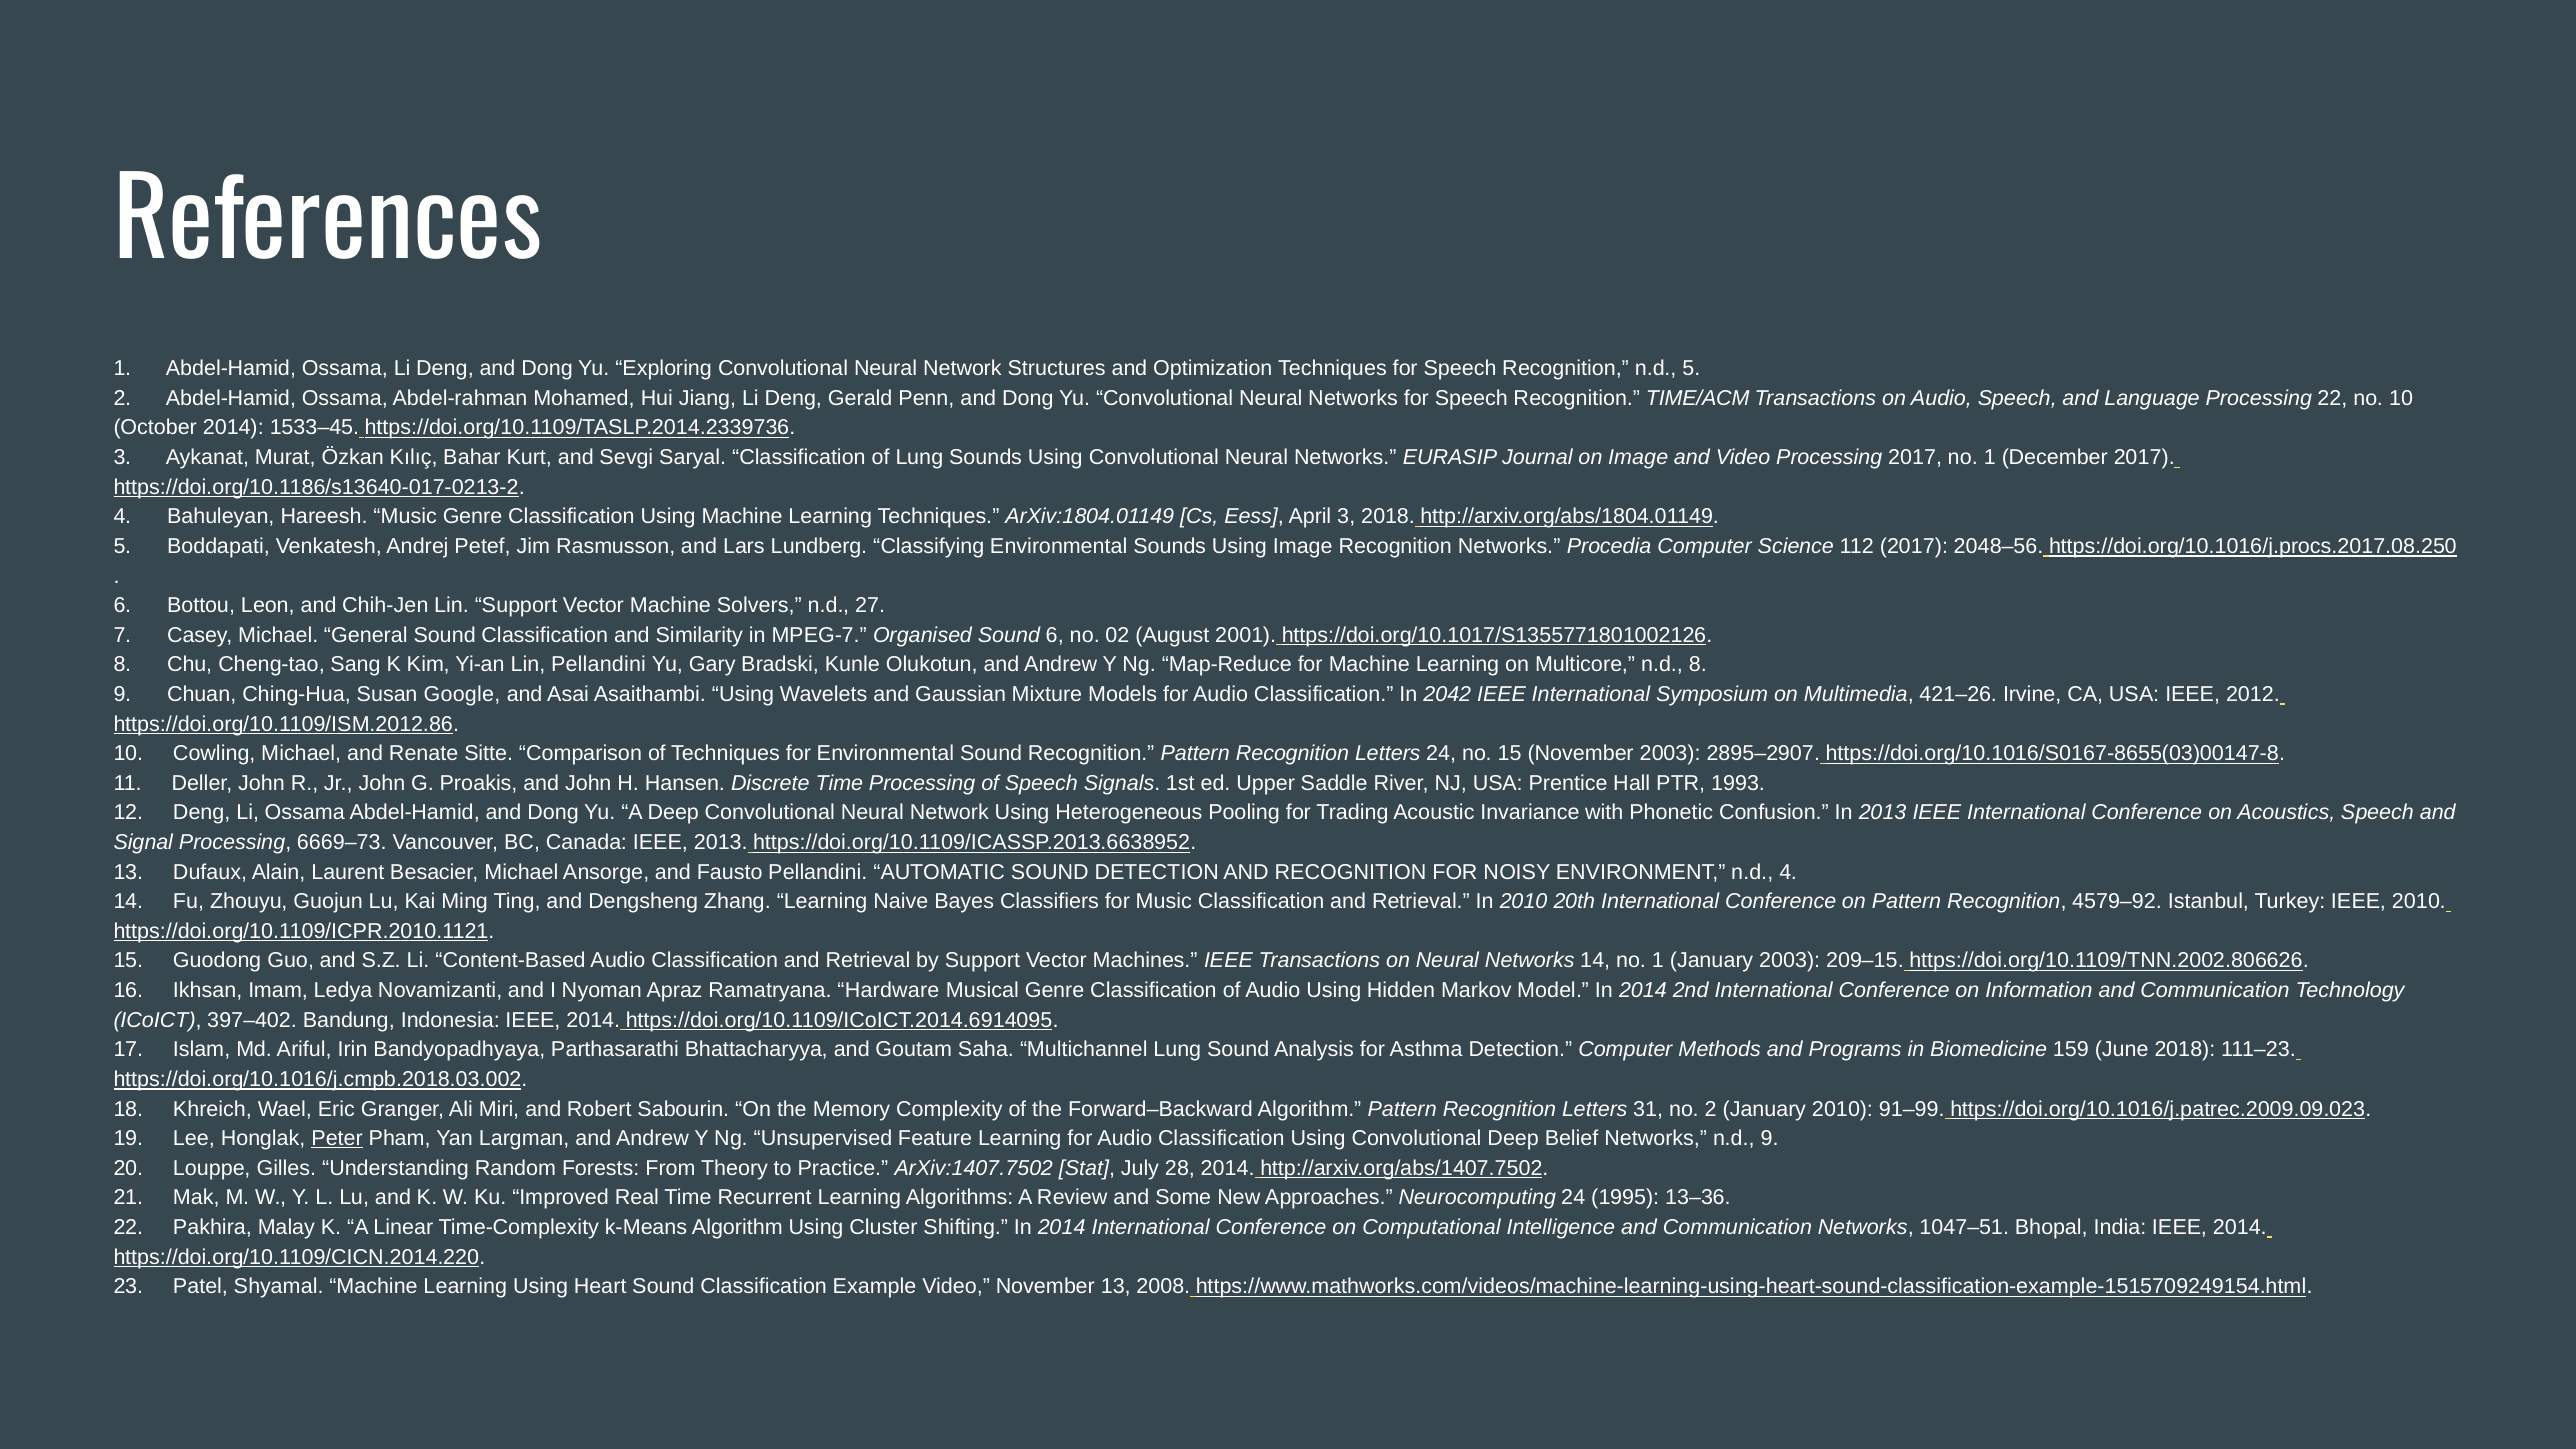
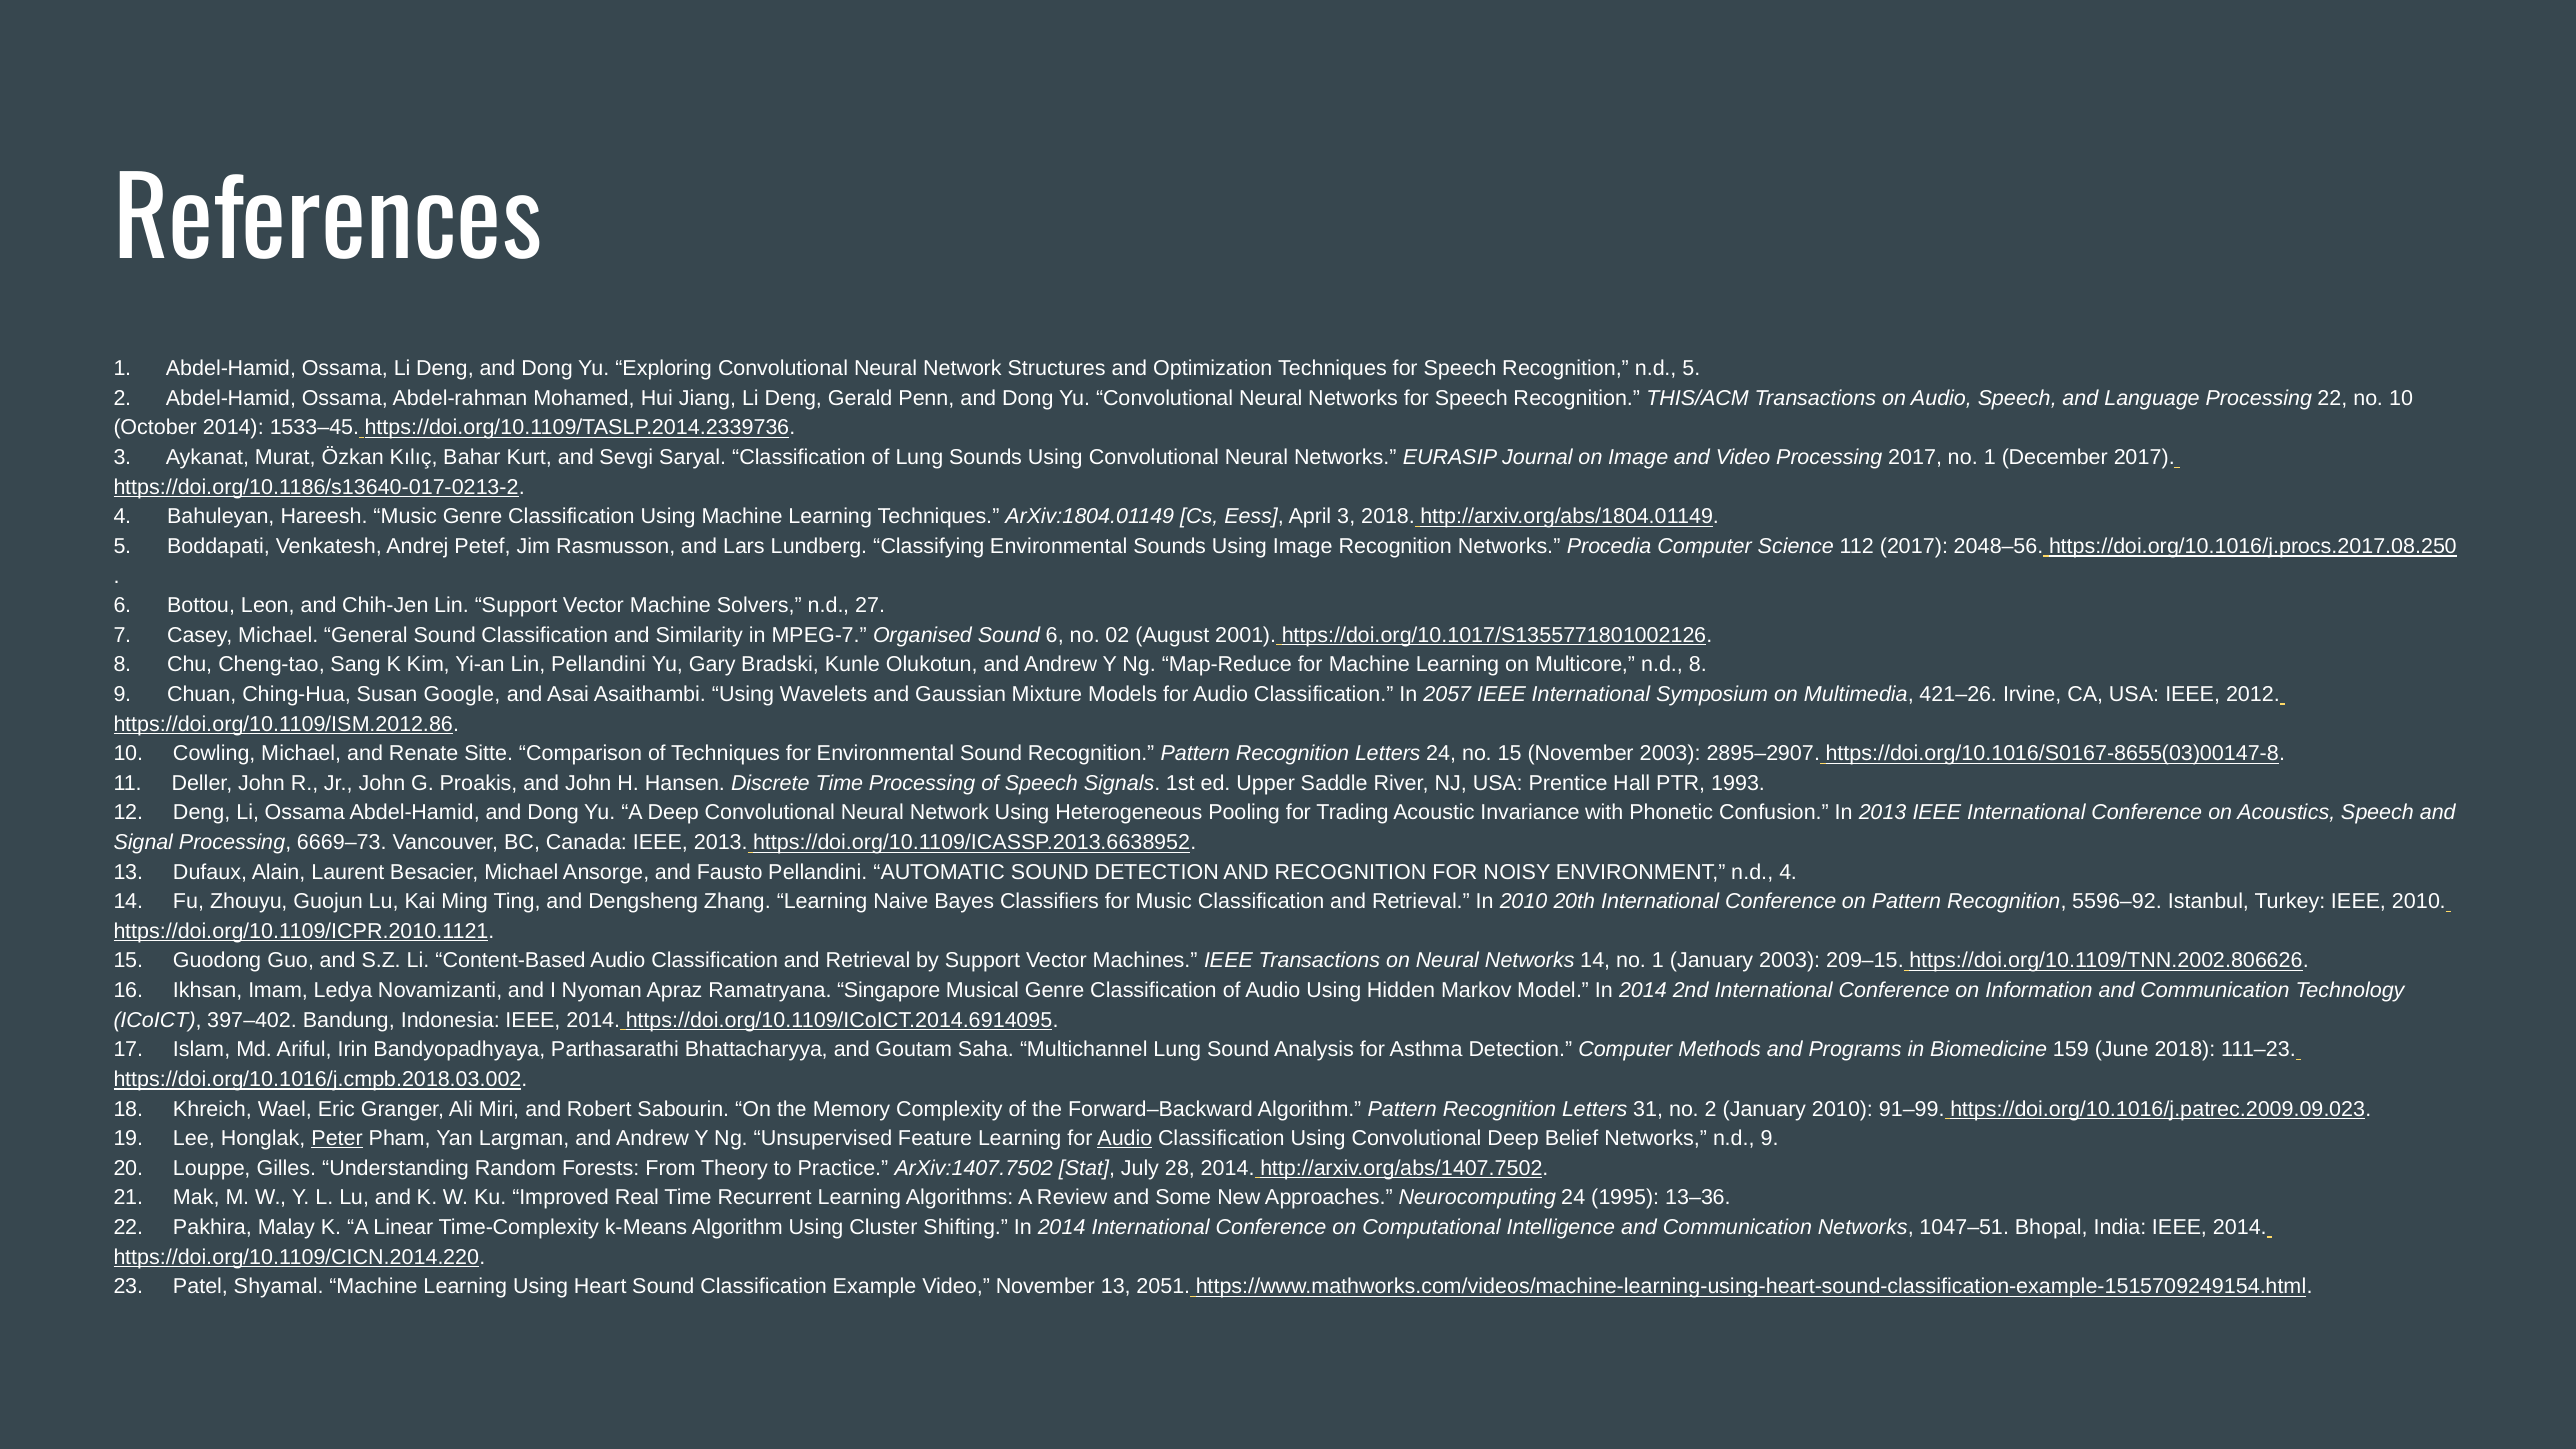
TIME/ACM: TIME/ACM -> THIS/ACM (1698, 398)
2042: 2042 -> 2057 (1447, 694)
4579–92: 4579–92 -> 5596–92 (2117, 902)
Hardware: Hardware -> Singapore (889, 991)
Audio underline: none -> present (1125, 1139)
2008: 2008 -> 2051 (1163, 1287)
